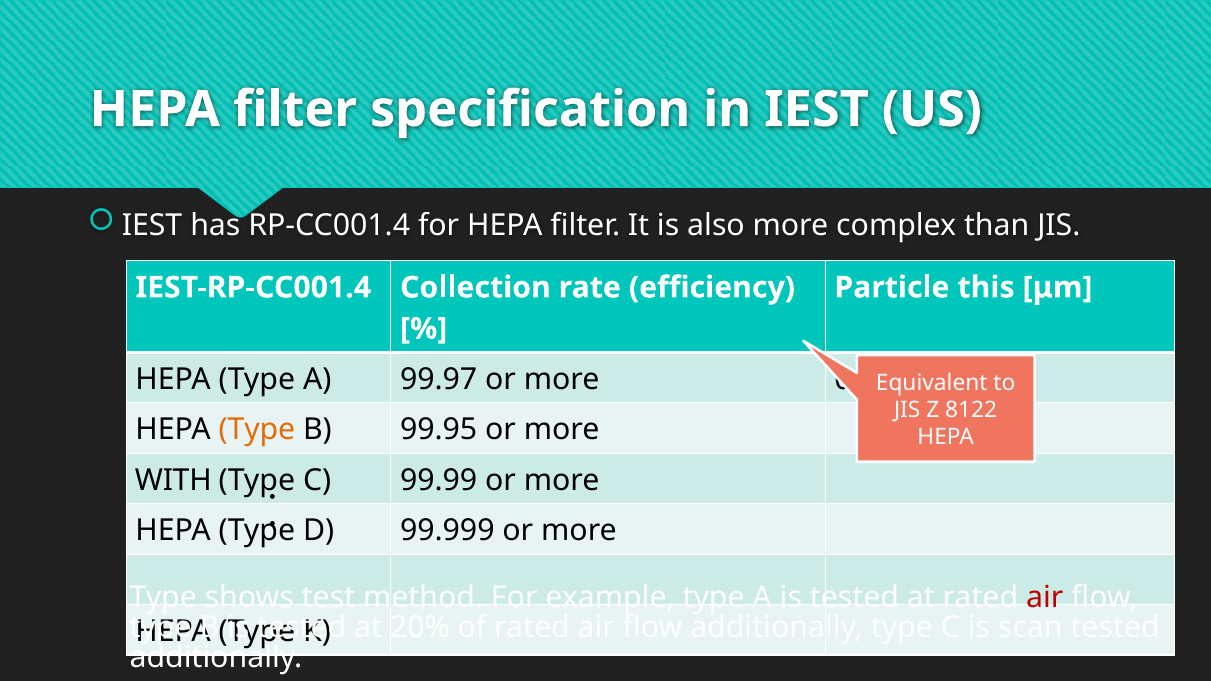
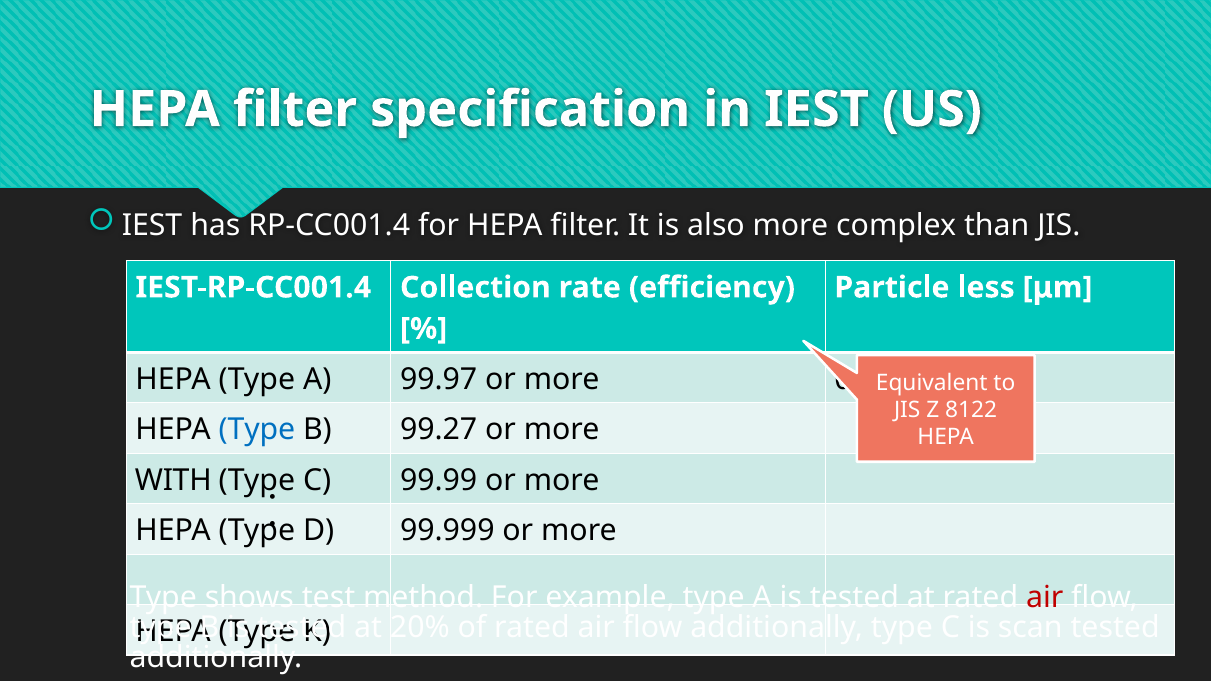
this: this -> less (986, 288)
Type colour: orange -> blue (257, 430)
99.95: 99.95 -> 99.27 (439, 430)
